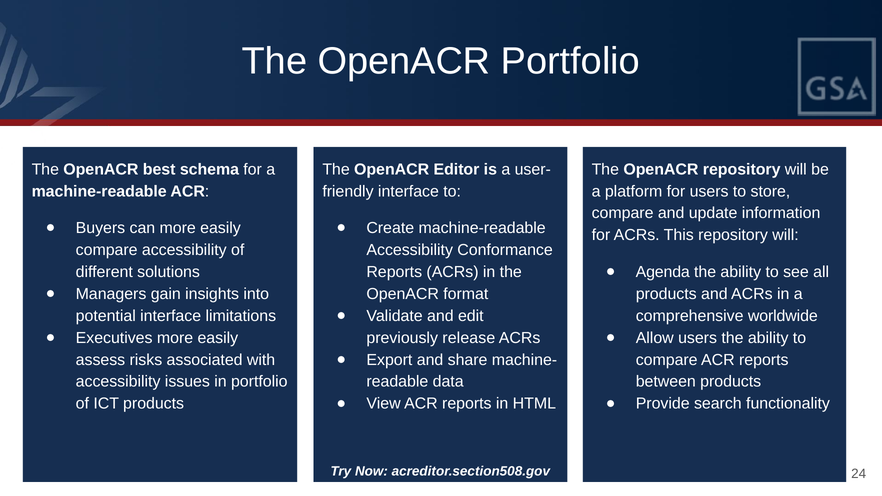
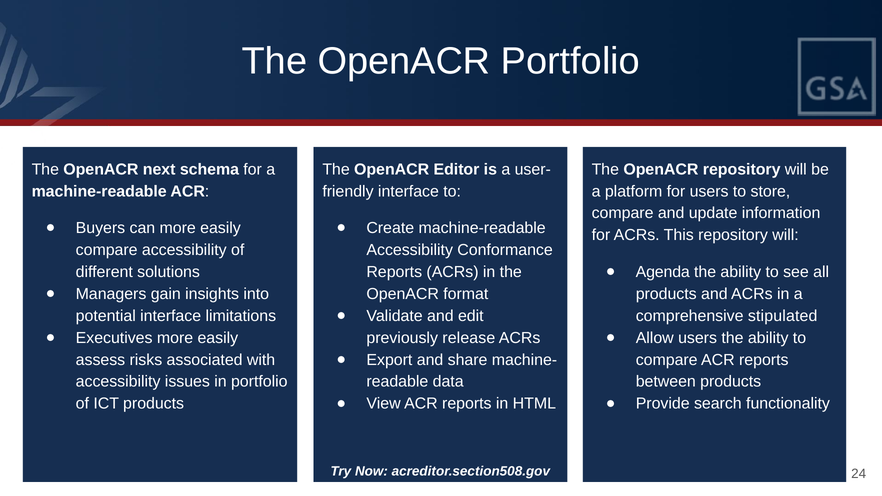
best: best -> next (159, 169)
worldwide: worldwide -> stipulated (783, 316)
